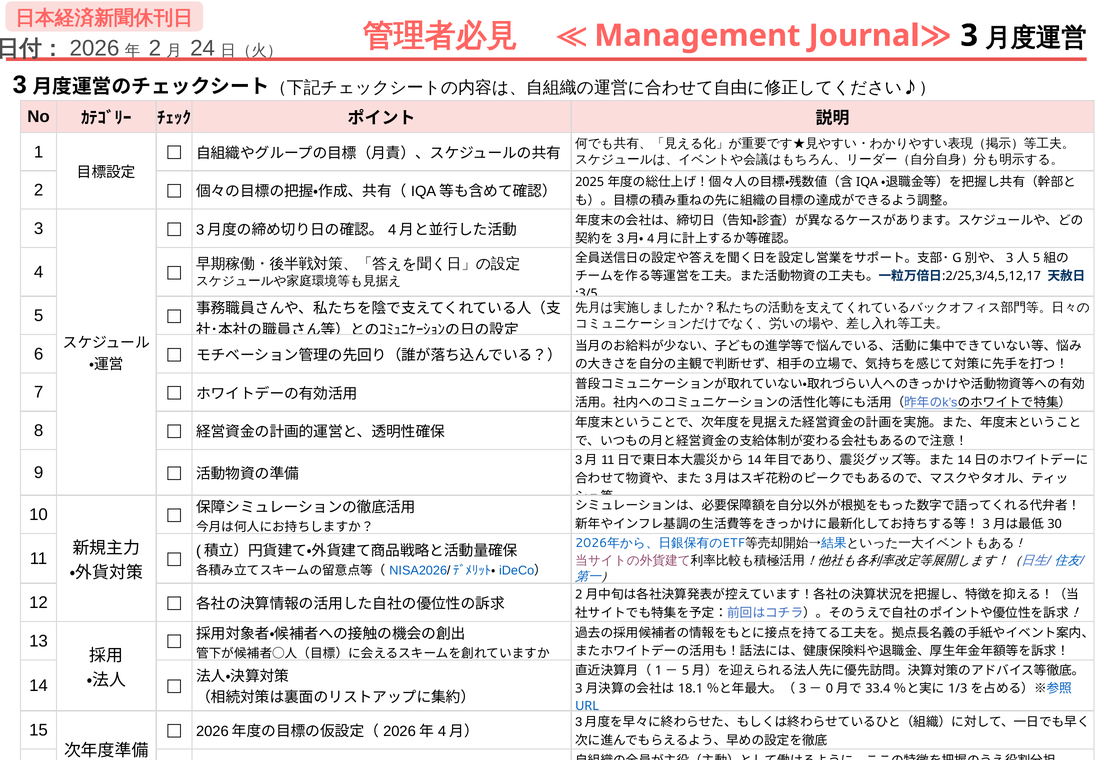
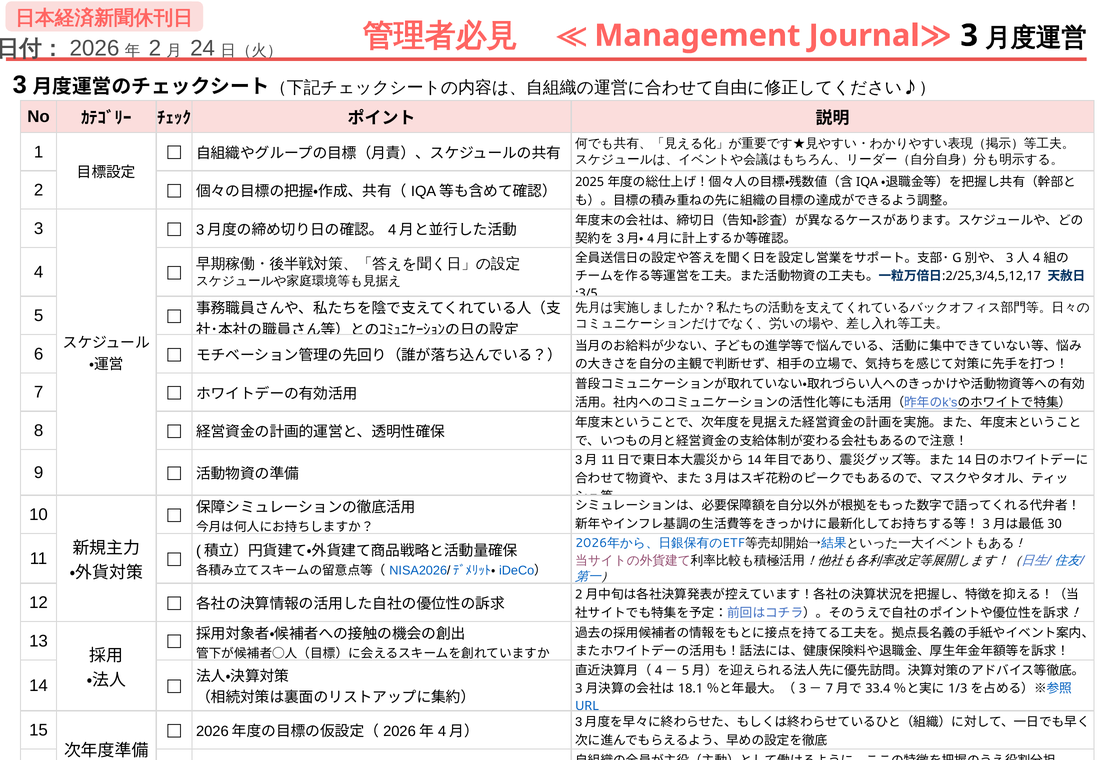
5: 5 -> 4 (1037, 258)
1: 1 -> 4 (659, 670)
0: 0 -> 7 (829, 689)
